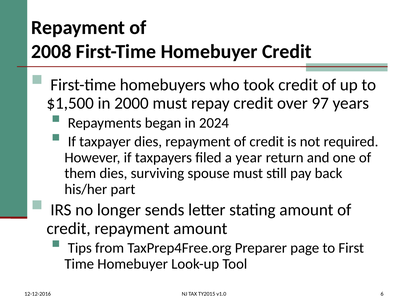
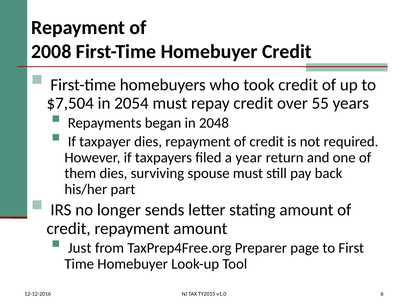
$1,500: $1,500 -> $7,504 (70, 103)
2000: 2000 -> 2054 (131, 103)
97: 97 -> 55 (320, 103)
2024: 2024 -> 2048 (214, 123)
Tips: Tips -> Just (80, 248)
